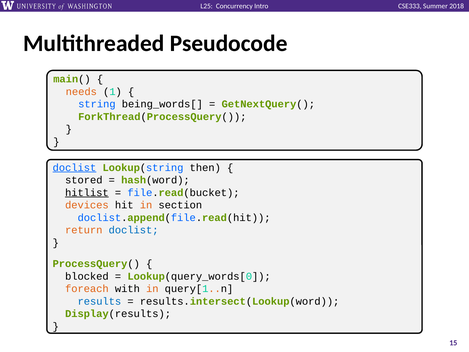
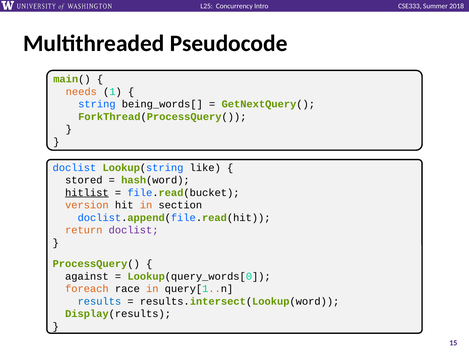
doclist underline: present -> none (74, 168)
then: then -> like (205, 168)
devices: devices -> version (87, 205)
doclist colour: blue -> purple (134, 230)
blocked: blocked -> against (87, 276)
with: with -> race (127, 289)
